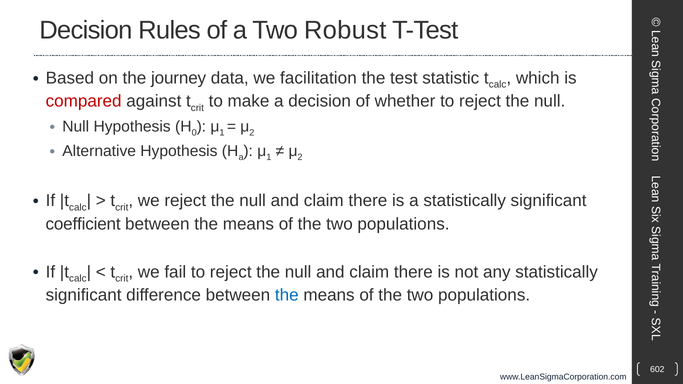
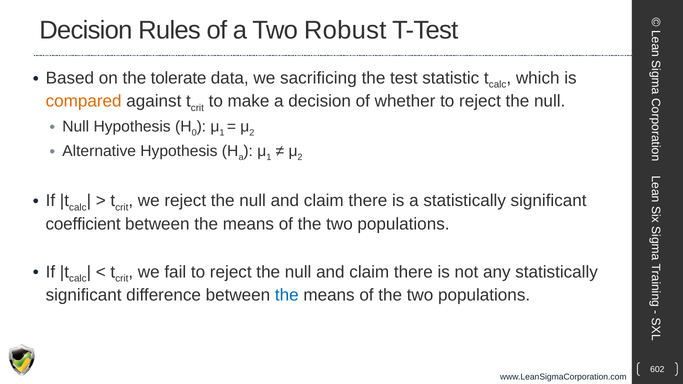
journey: journey -> tolerate (179, 78)
facilitation: facilitation -> sacrificing (318, 78)
compared colour: red -> orange (84, 101)
